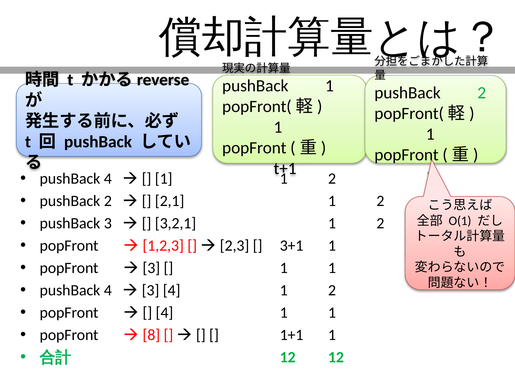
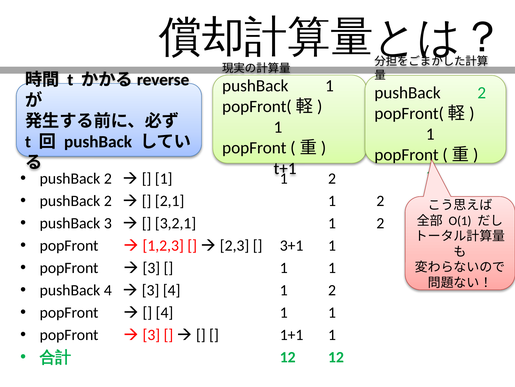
4: 4 -> 2 (108, 178)
8: 8 -> 3 (151, 334)
